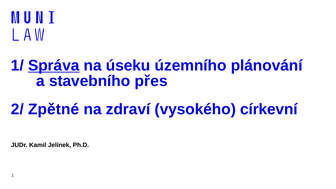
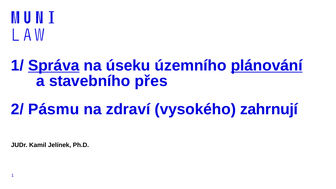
plánování underline: none -> present (267, 66)
Zpětné: Zpětné -> Pásmu (54, 109)
církevní: církevní -> zahrnují (269, 109)
